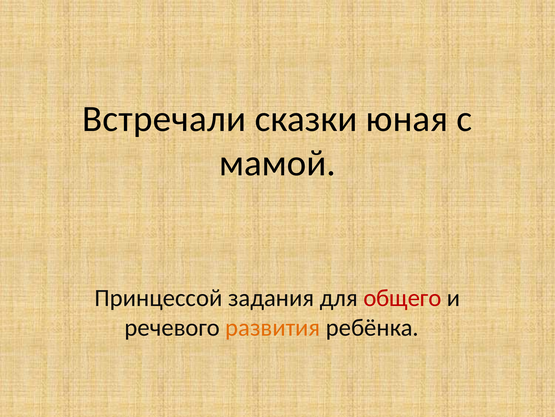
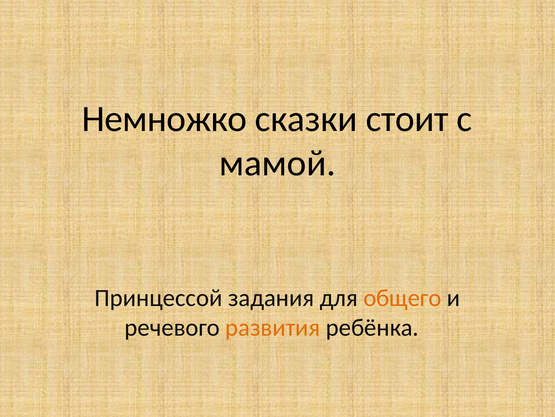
Встречали: Встречали -> Немножко (165, 119)
юная: юная -> стоит (407, 119)
общего colour: red -> orange (402, 297)
